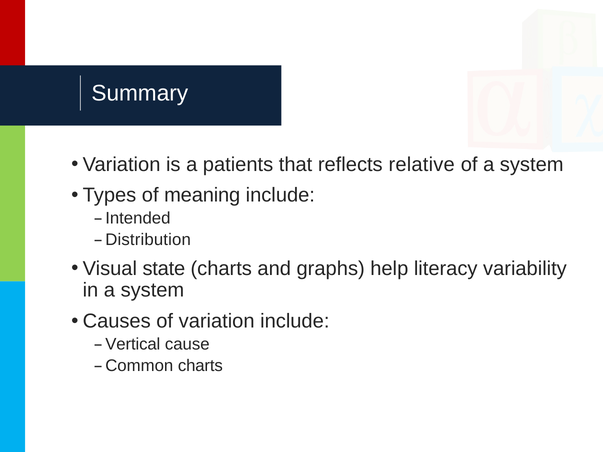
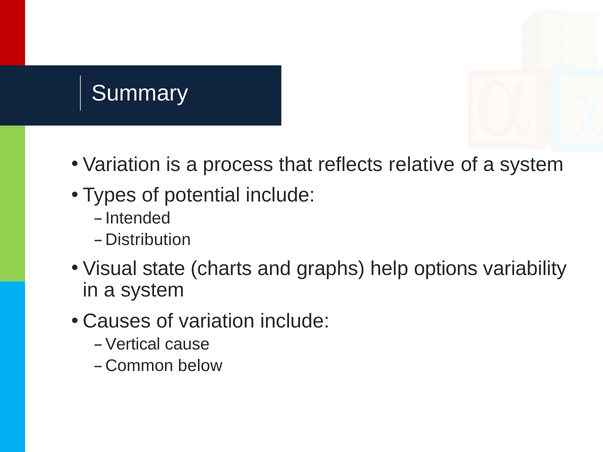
patients: patients -> process (238, 165)
meaning: meaning -> potential (202, 195)
literacy: literacy -> options (446, 269)
Common charts: charts -> below (200, 366)
